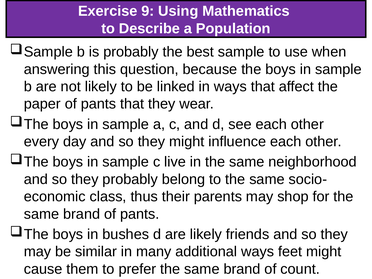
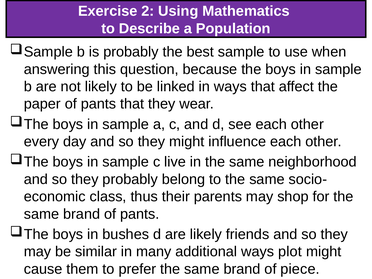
9: 9 -> 2 (148, 11)
feet: feet -> plot (290, 252)
count: count -> piece (300, 269)
